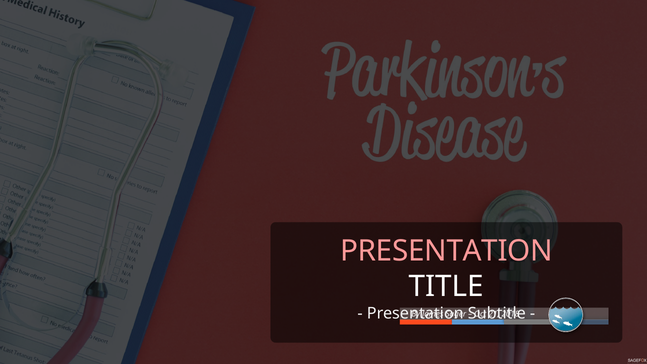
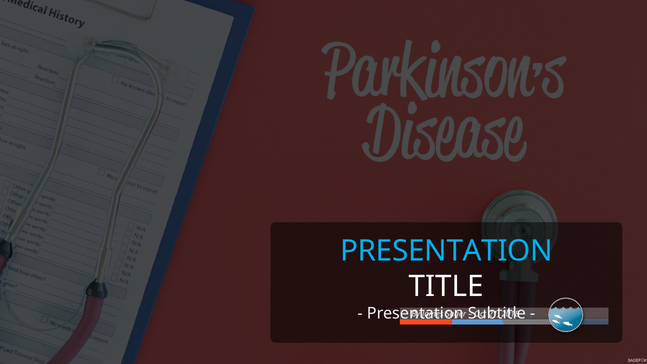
PRESENTATION colour: pink -> light blue (446, 251)
